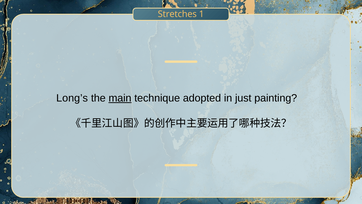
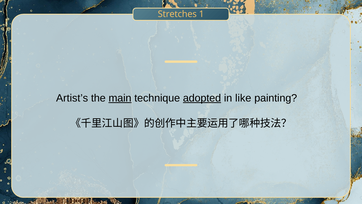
Long’s: Long’s -> Artist’s (72, 98)
adopted underline: none -> present (202, 98)
just: just -> like (243, 98)
